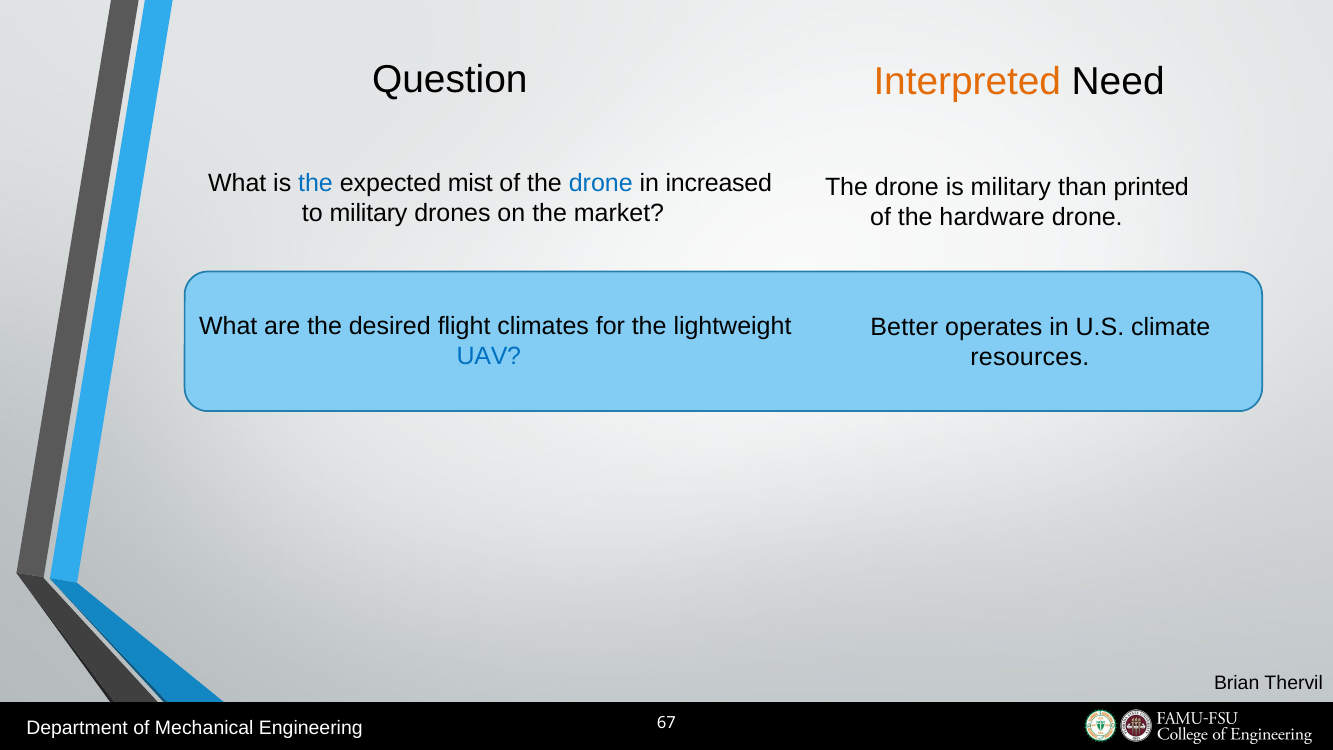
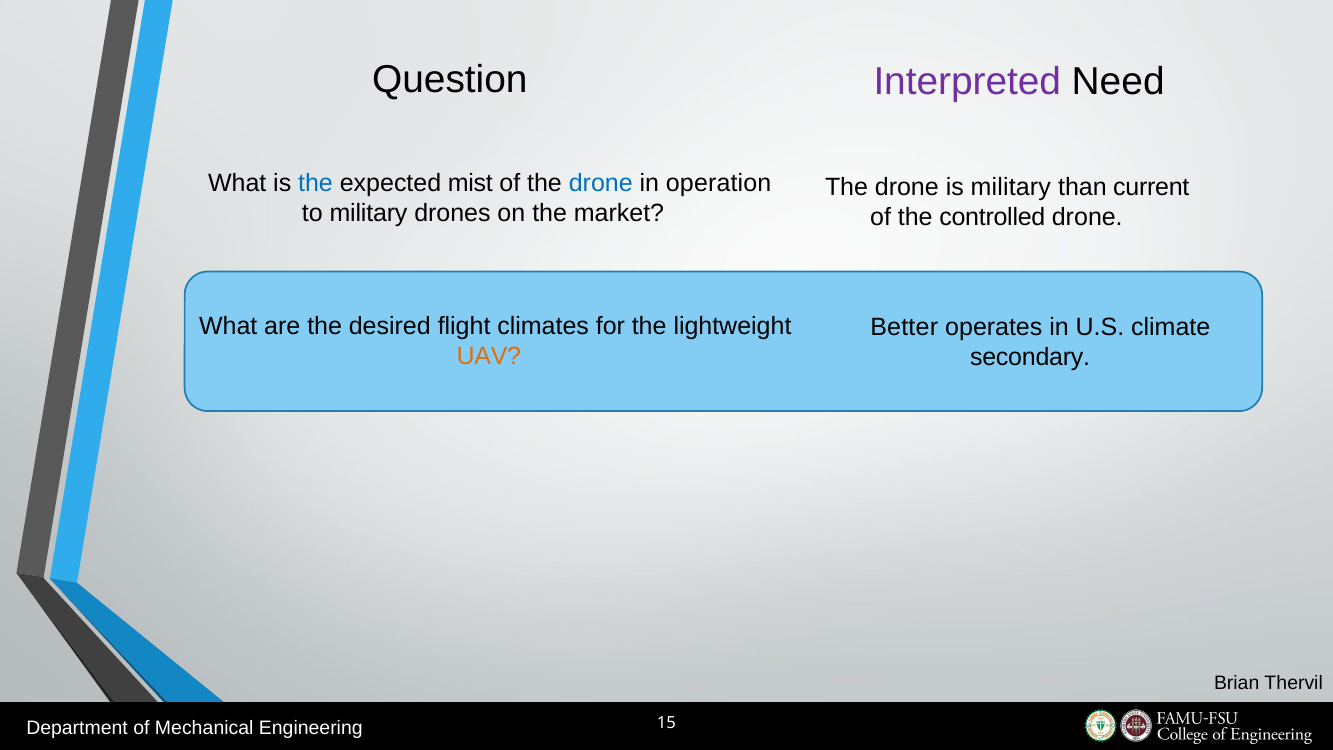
Interpreted colour: orange -> purple (967, 82)
increased: increased -> operation (719, 183)
printed: printed -> current (1151, 187)
hardware: hardware -> controlled (992, 217)
UAV colour: blue -> orange (489, 356)
resources: resources -> secondary (1030, 358)
67: 67 -> 15 (666, 723)
